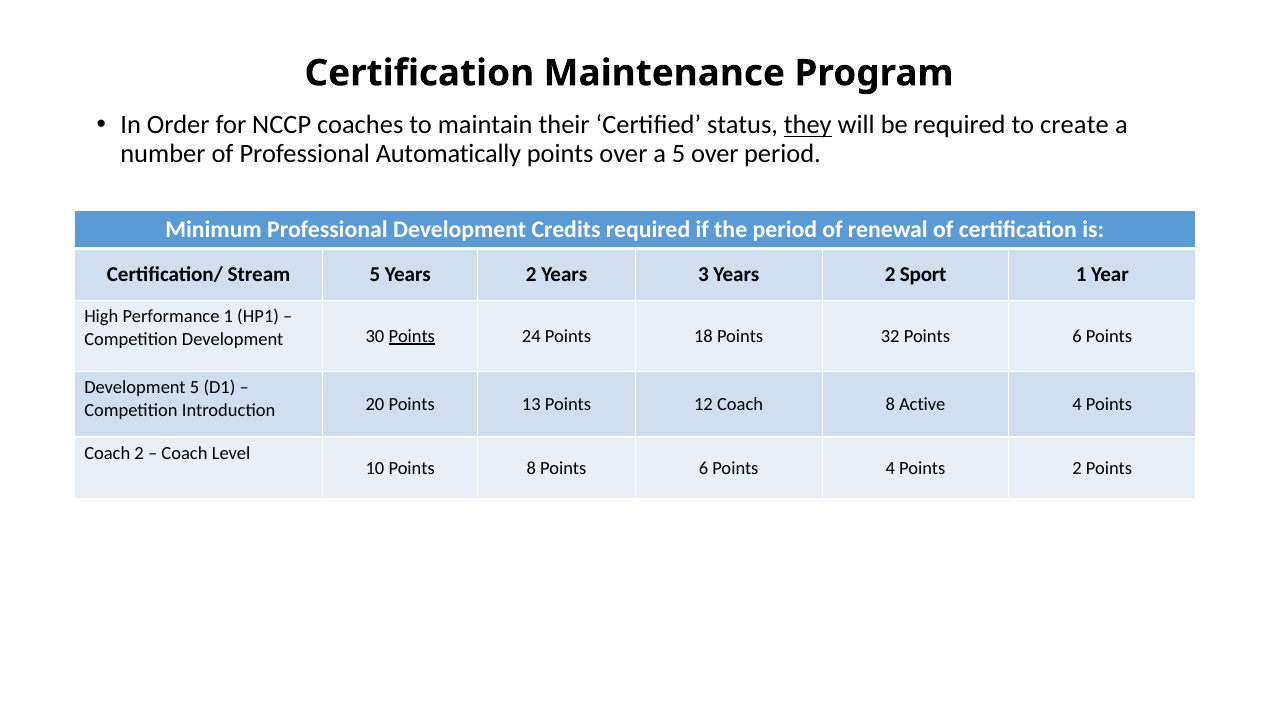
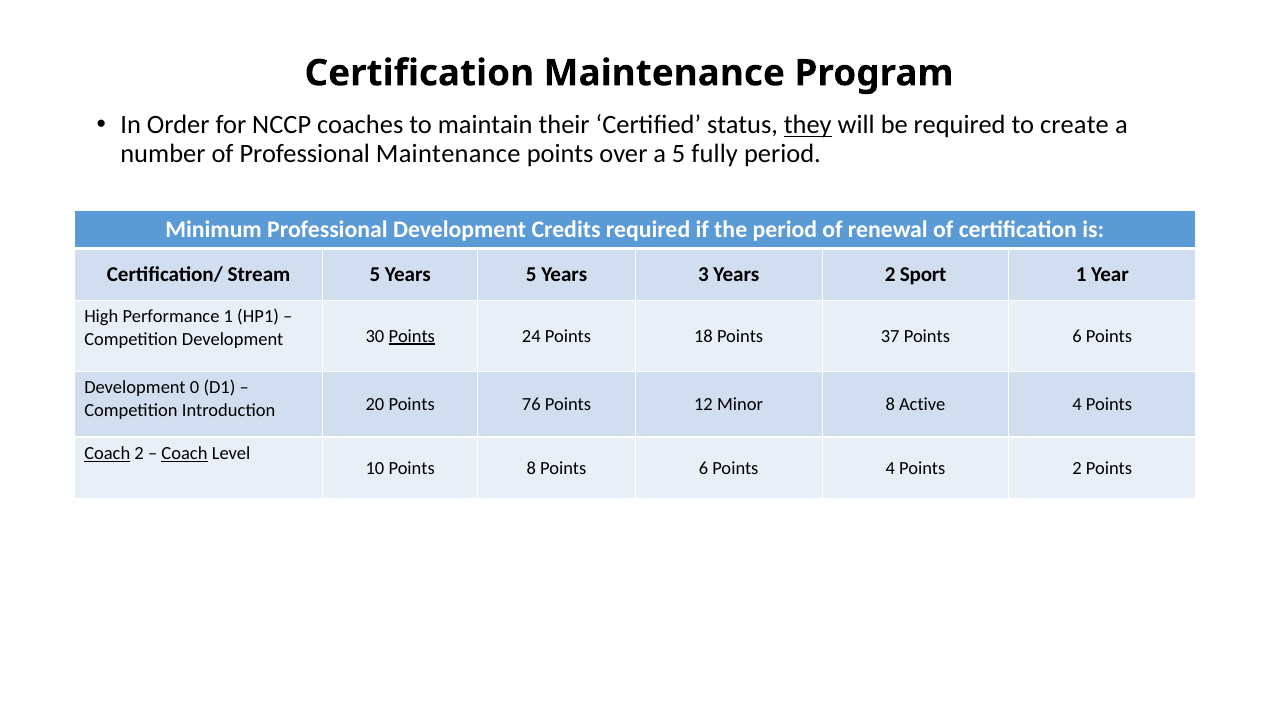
Professional Automatically: Automatically -> Maintenance (448, 154)
5 over: over -> fully (715, 154)
5 Years 2: 2 -> 5 (531, 275)
32: 32 -> 37 (890, 336)
Development 5: 5 -> 0 (195, 388)
13: 13 -> 76 (531, 405)
12 Coach: Coach -> Minor (740, 405)
Coach underline: none -> present (107, 453)
Coach underline: none -> present (184, 453)
